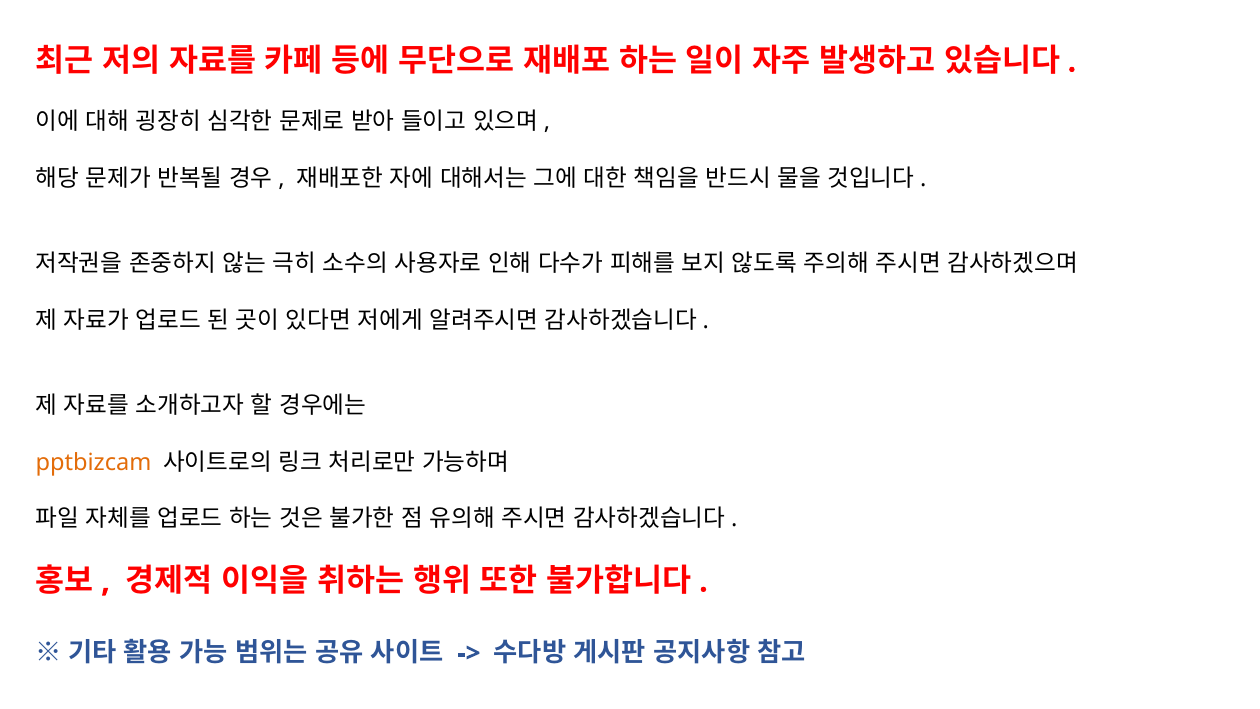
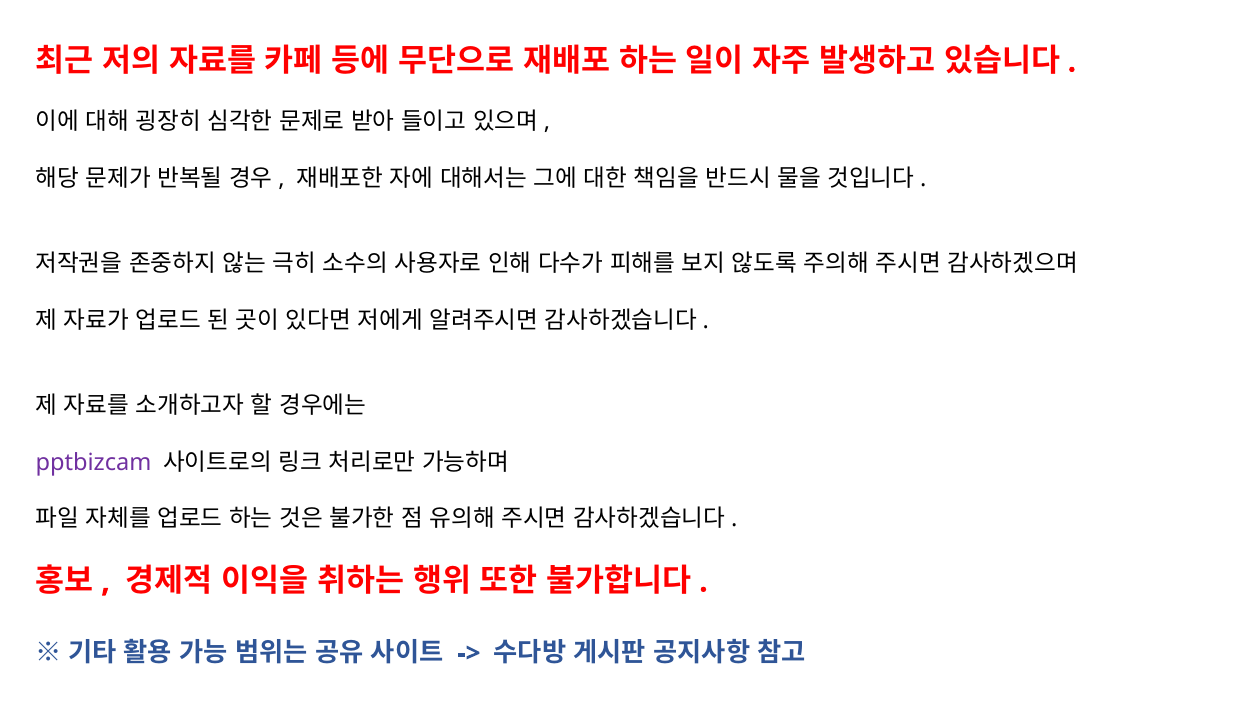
pptbizcam colour: orange -> purple (94, 462)
